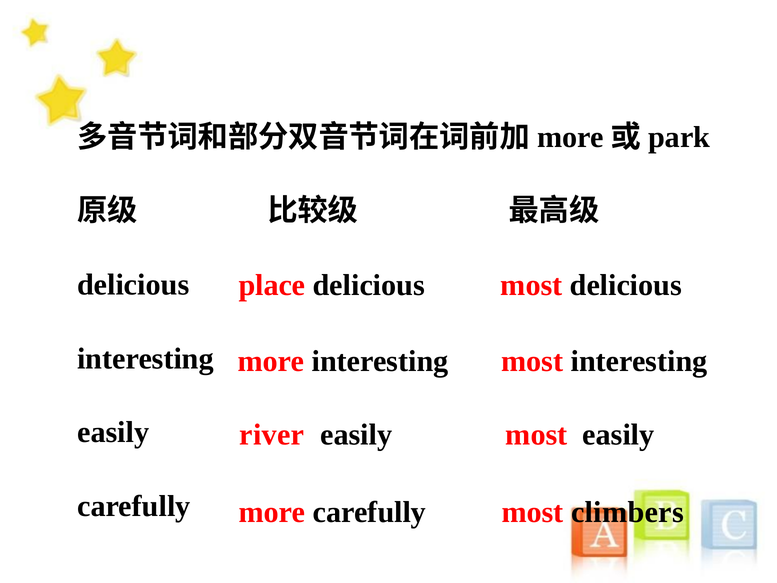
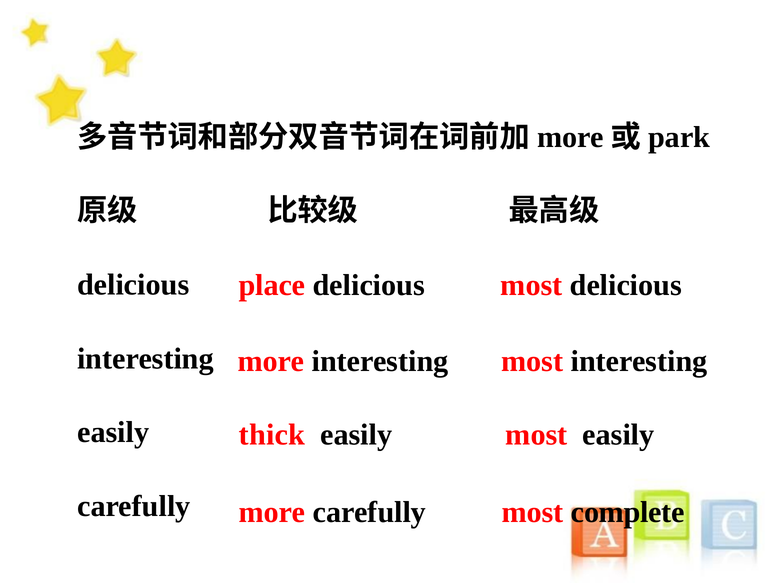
river: river -> thick (272, 435)
climbers: climbers -> complete (628, 512)
